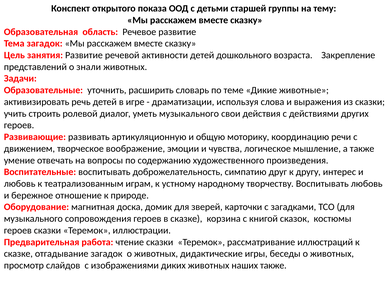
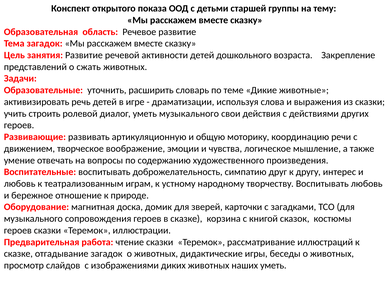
знали: знали -> сжать (89, 67)
наших также: также -> уметь (273, 266)
